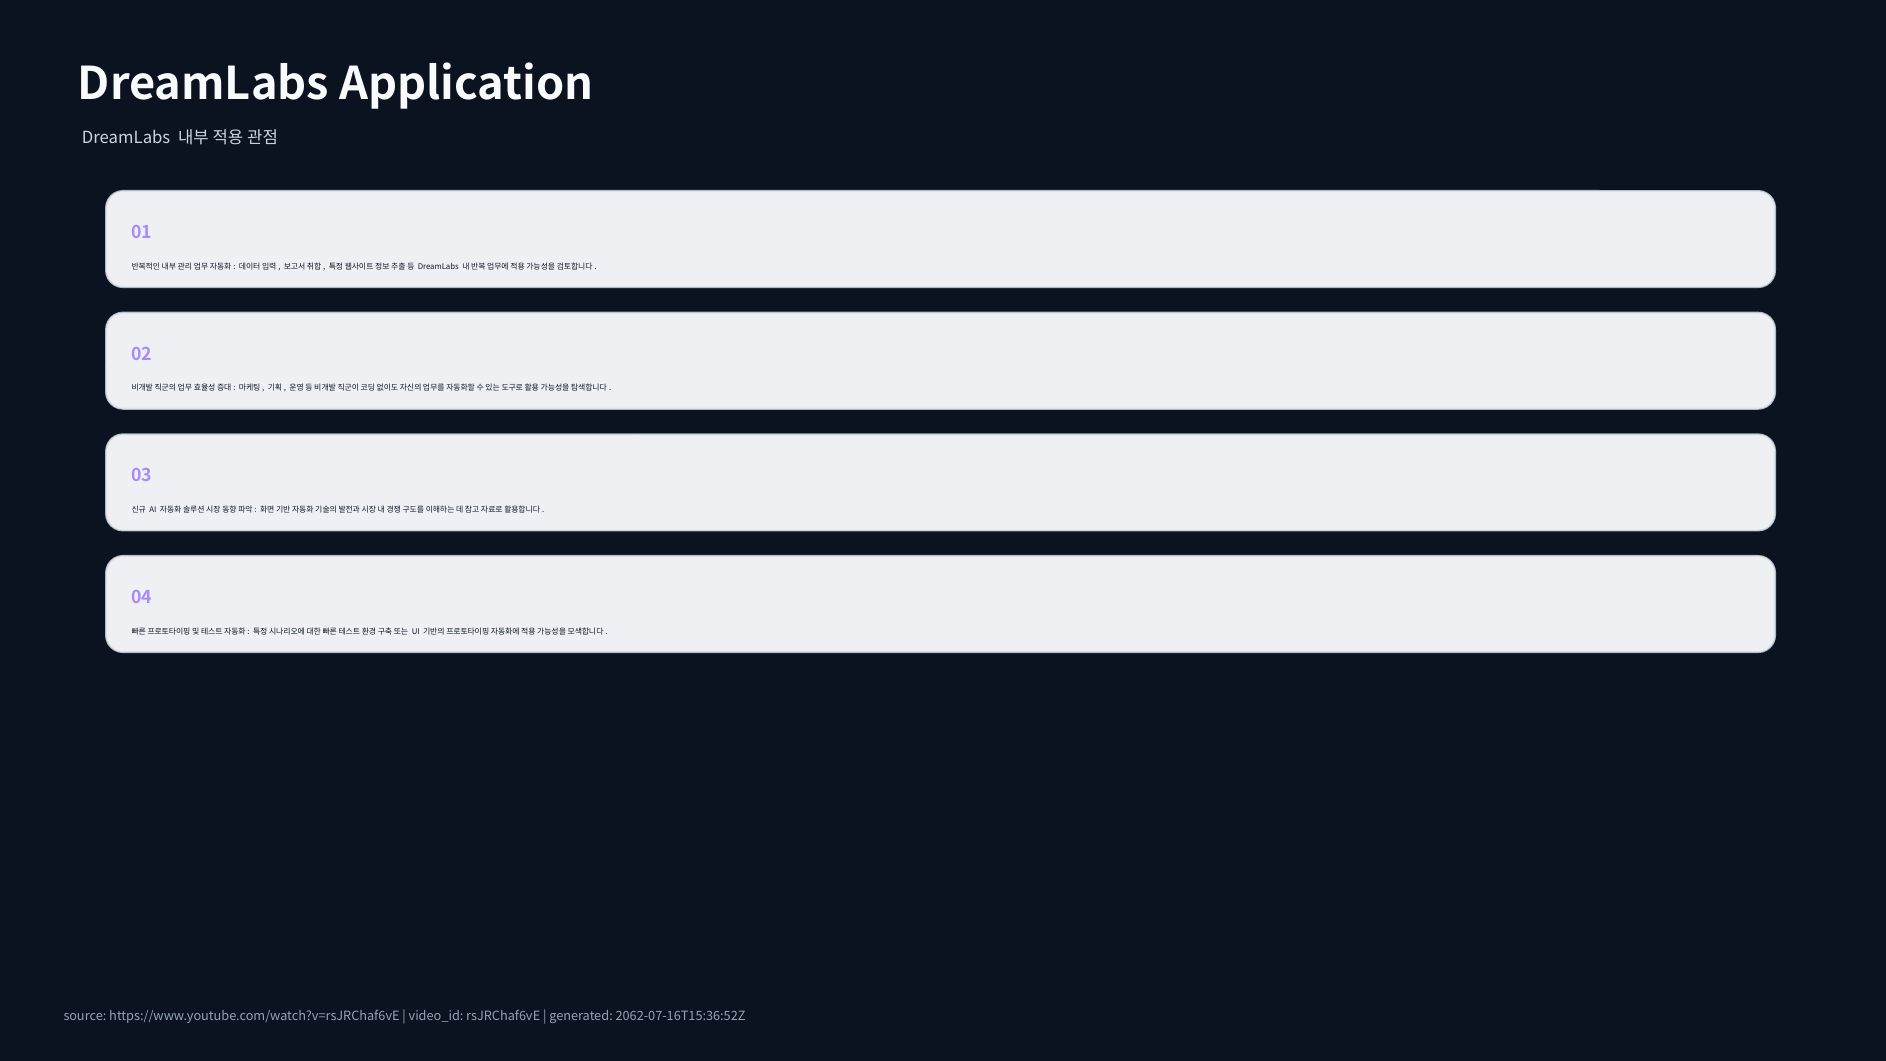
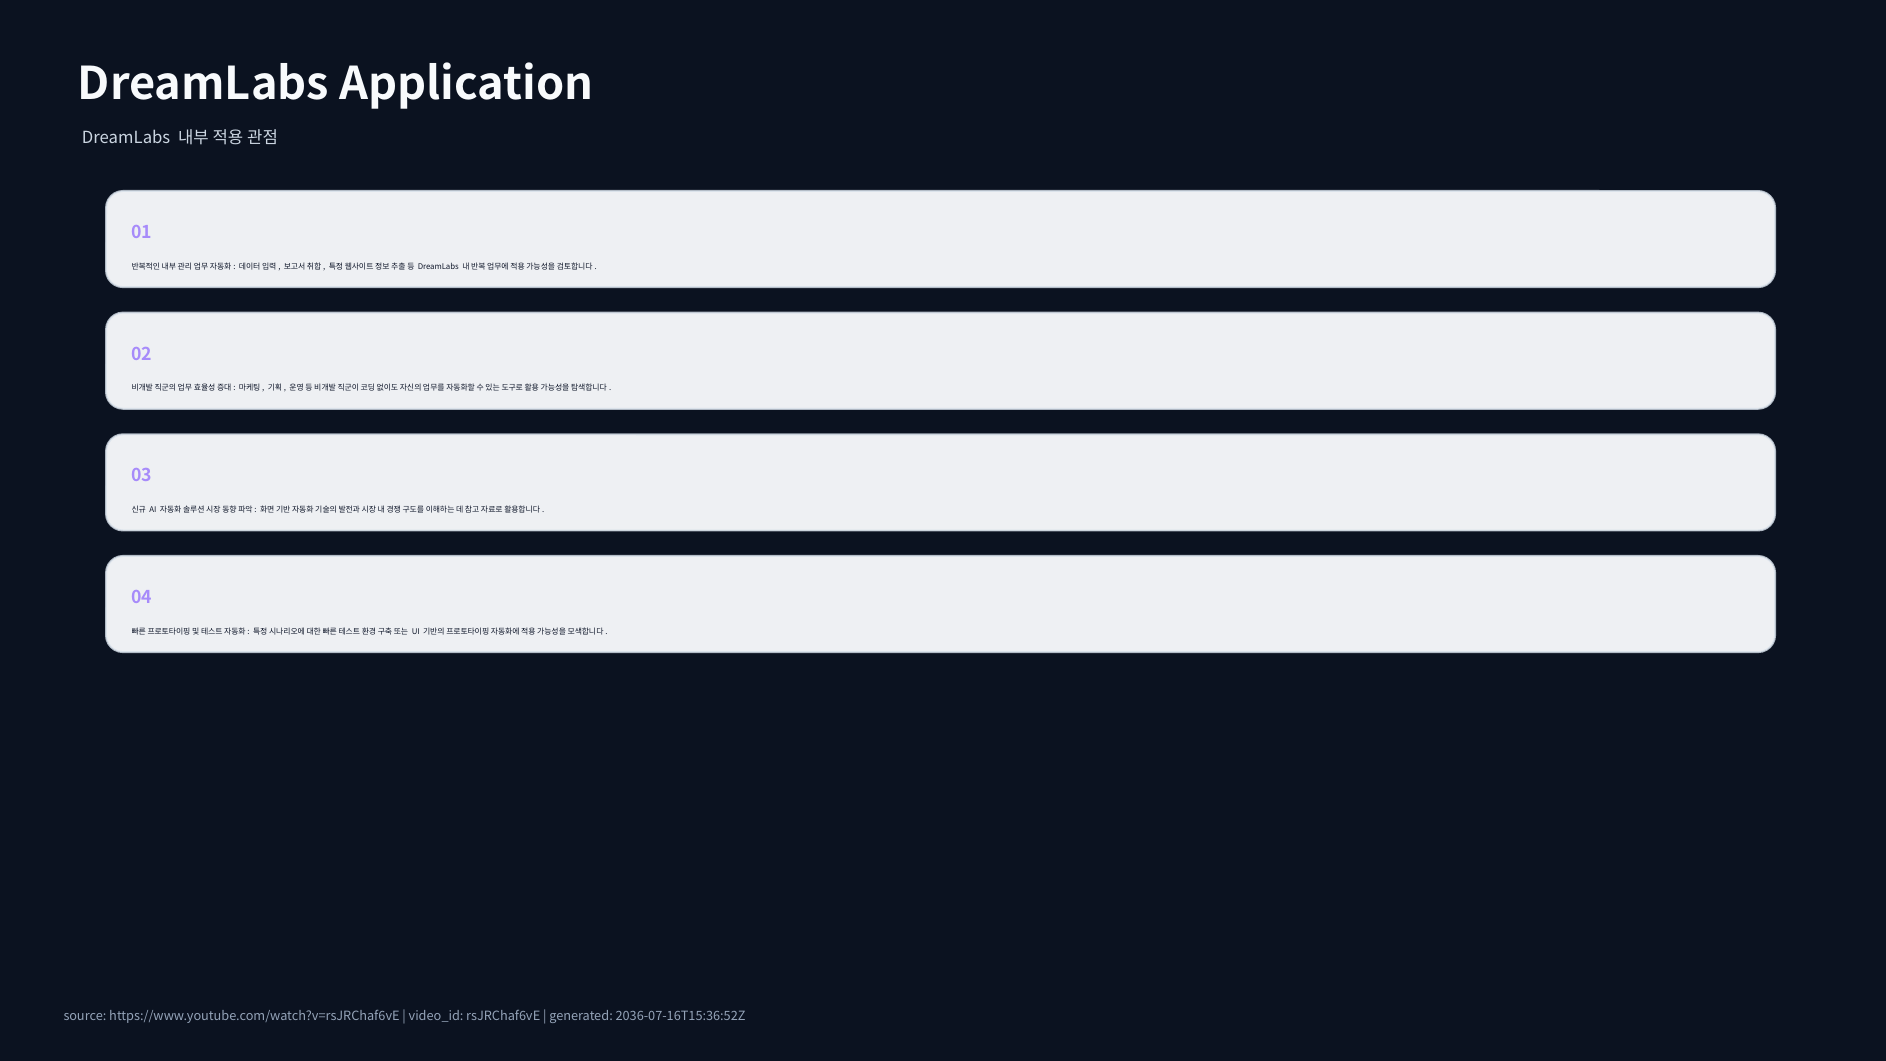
2062-07-16T15:36:52Z: 2062-07-16T15:36:52Z -> 2036-07-16T15:36:52Z (681, 1016)
